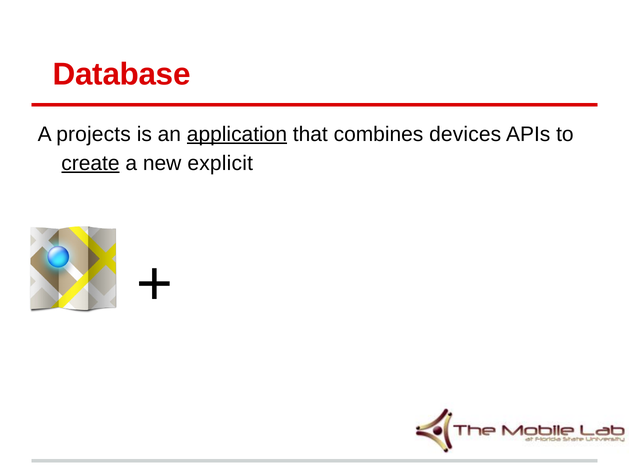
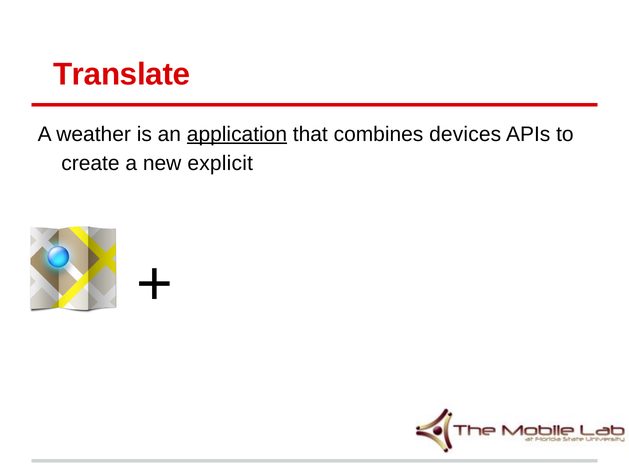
Database: Database -> Translate (122, 75)
projects: projects -> weather (94, 134)
create underline: present -> none (90, 163)
